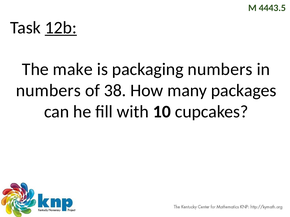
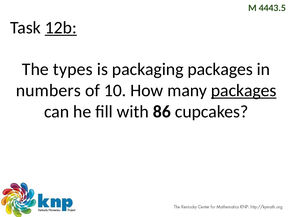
make: make -> types (73, 69)
packaging numbers: numbers -> packages (220, 69)
38: 38 -> 10 (115, 91)
packages underline: none -> present (244, 91)
10: 10 -> 86 (162, 112)
